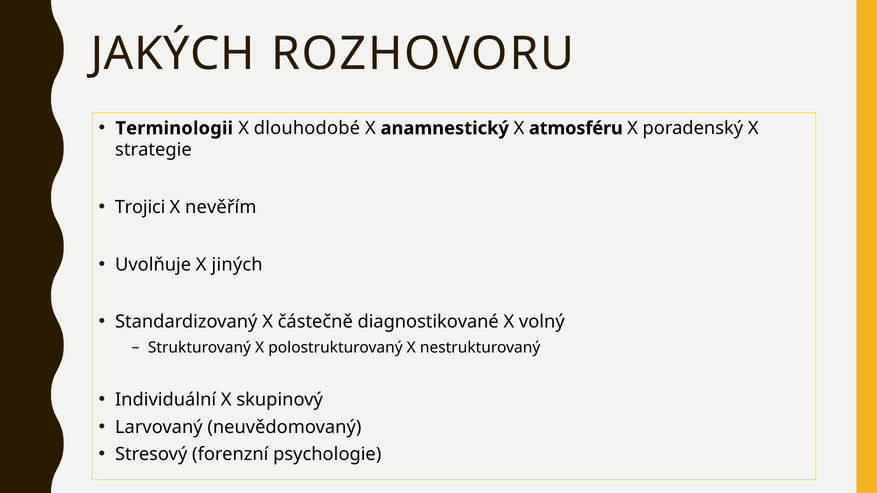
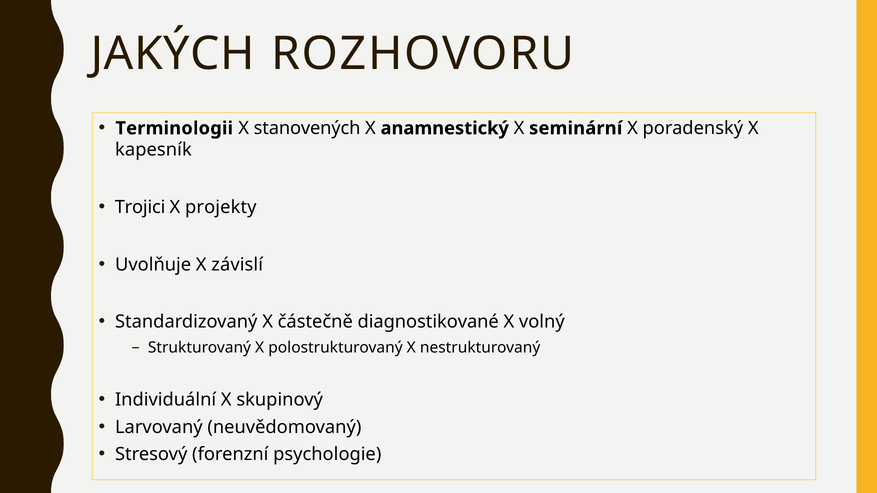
dlouhodobé: dlouhodobé -> stanovených (307, 128)
atmosféru: atmosféru -> seminární (576, 128)
strategie: strategie -> kapesník (153, 150)
nevěřím: nevěřím -> projekty (221, 207)
jiných: jiných -> závislí (237, 265)
